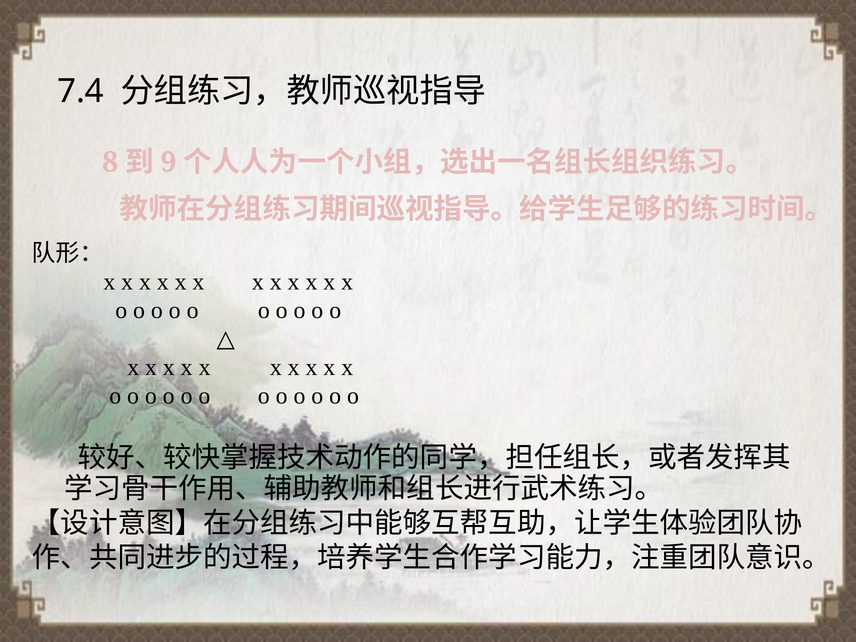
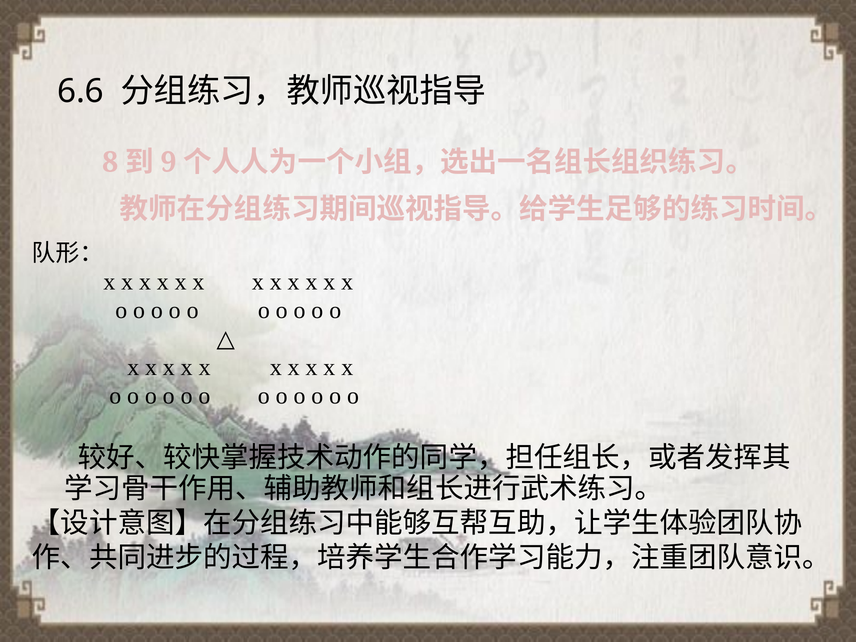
7.4: 7.4 -> 6.6 (81, 91)
